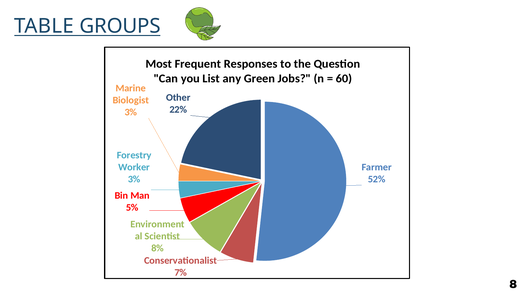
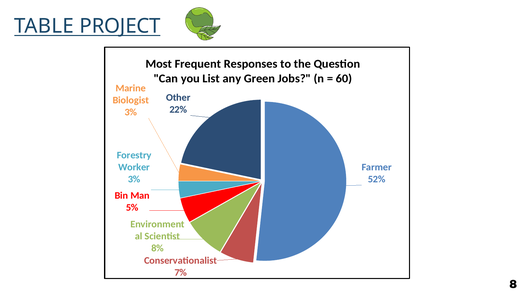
GROUPS: GROUPS -> PROJECT (120, 26)
